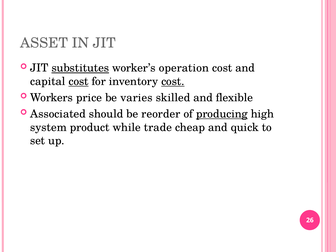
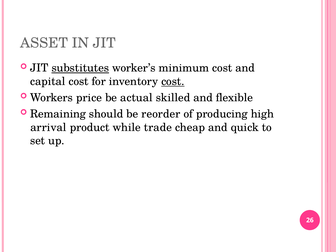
operation: operation -> minimum (184, 68)
cost underline: present -> none (79, 81)
varies: varies -> actual (136, 98)
Associated: Associated -> Remaining (58, 114)
producing underline: present -> none (222, 114)
system: system -> arrival (48, 127)
